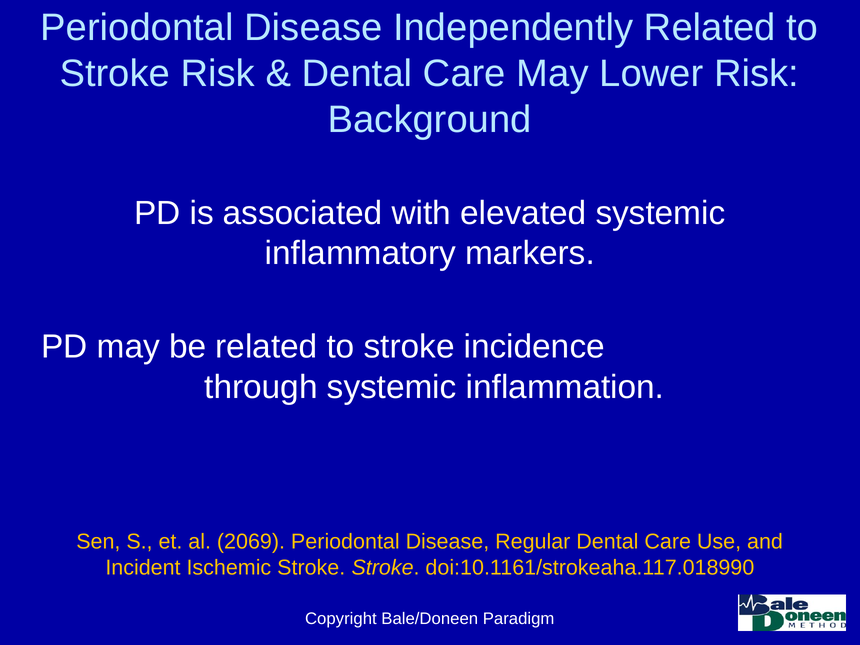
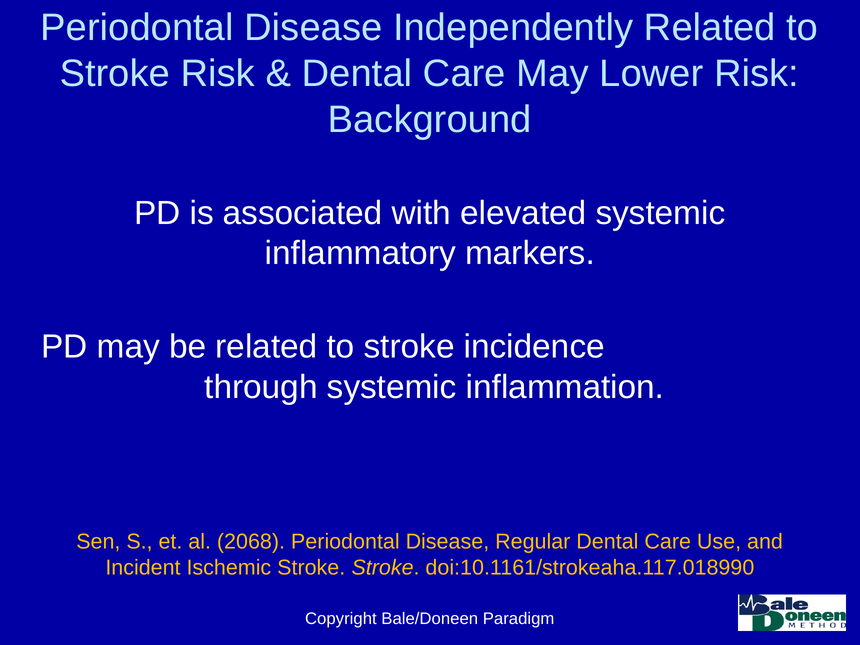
2069: 2069 -> 2068 (251, 542)
